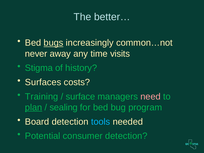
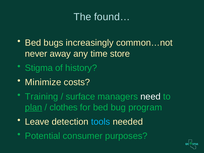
better…: better… -> found… (112, 17)
bugs underline: present -> none (53, 43)
visits: visits -> store (120, 54)
Surfaces: Surfaces -> Minimize (43, 82)
need colour: pink -> white (151, 97)
sealing: sealing -> clothes (64, 107)
Board: Board -> Leave (37, 122)
consumer detection: detection -> purposes (126, 136)
